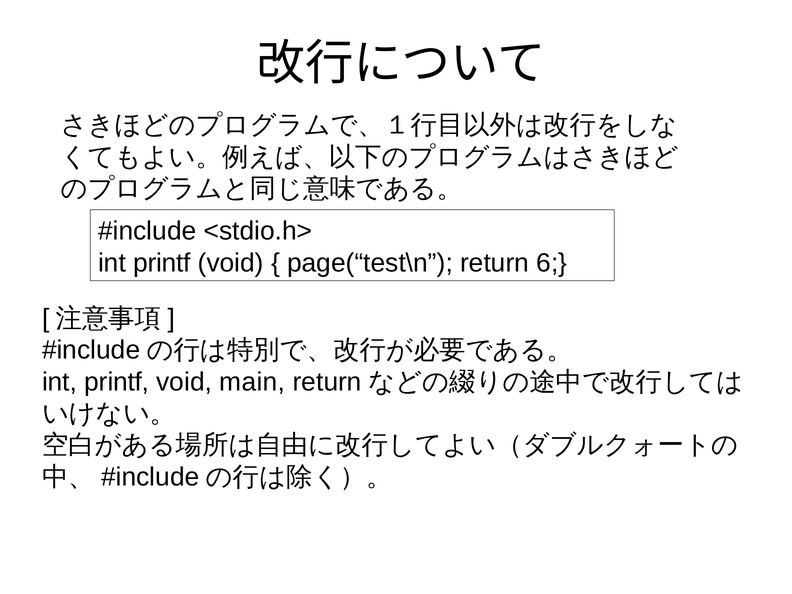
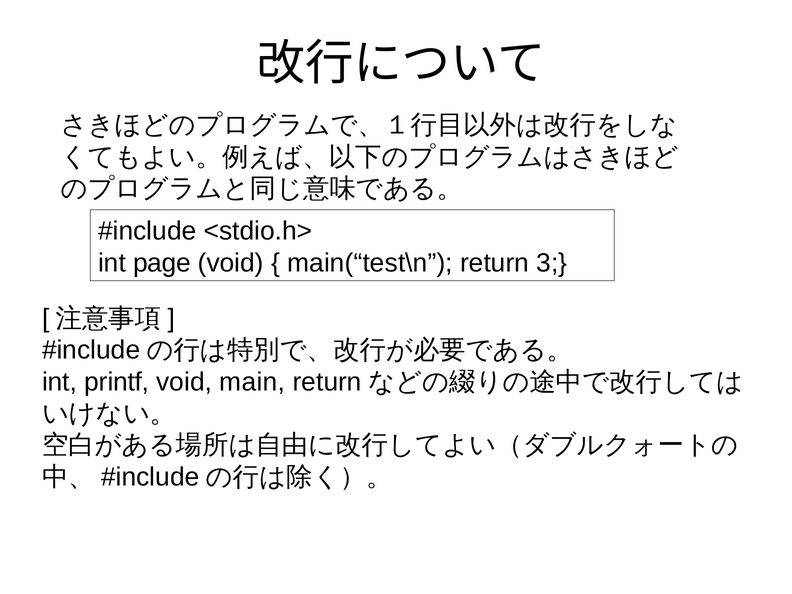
printf: printf -> page (162, 263)
page(“test\n: page(“test\n -> main(“test\n (370, 263)
6: 6 -> 3 (552, 263)
